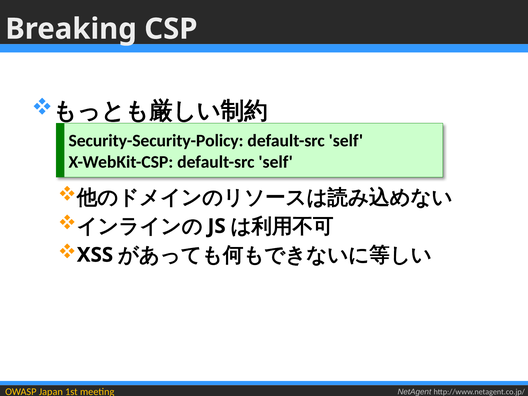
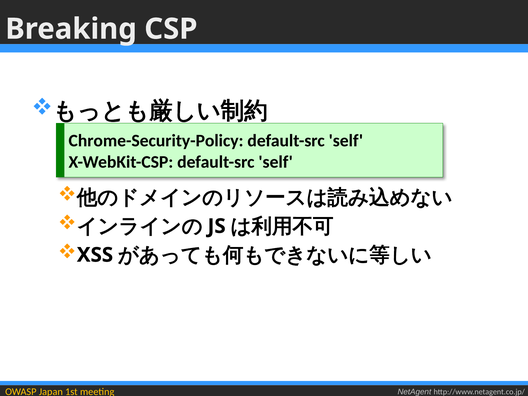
Security-Security-Policy: Security-Security-Policy -> Chrome-Security-Policy (156, 141)
